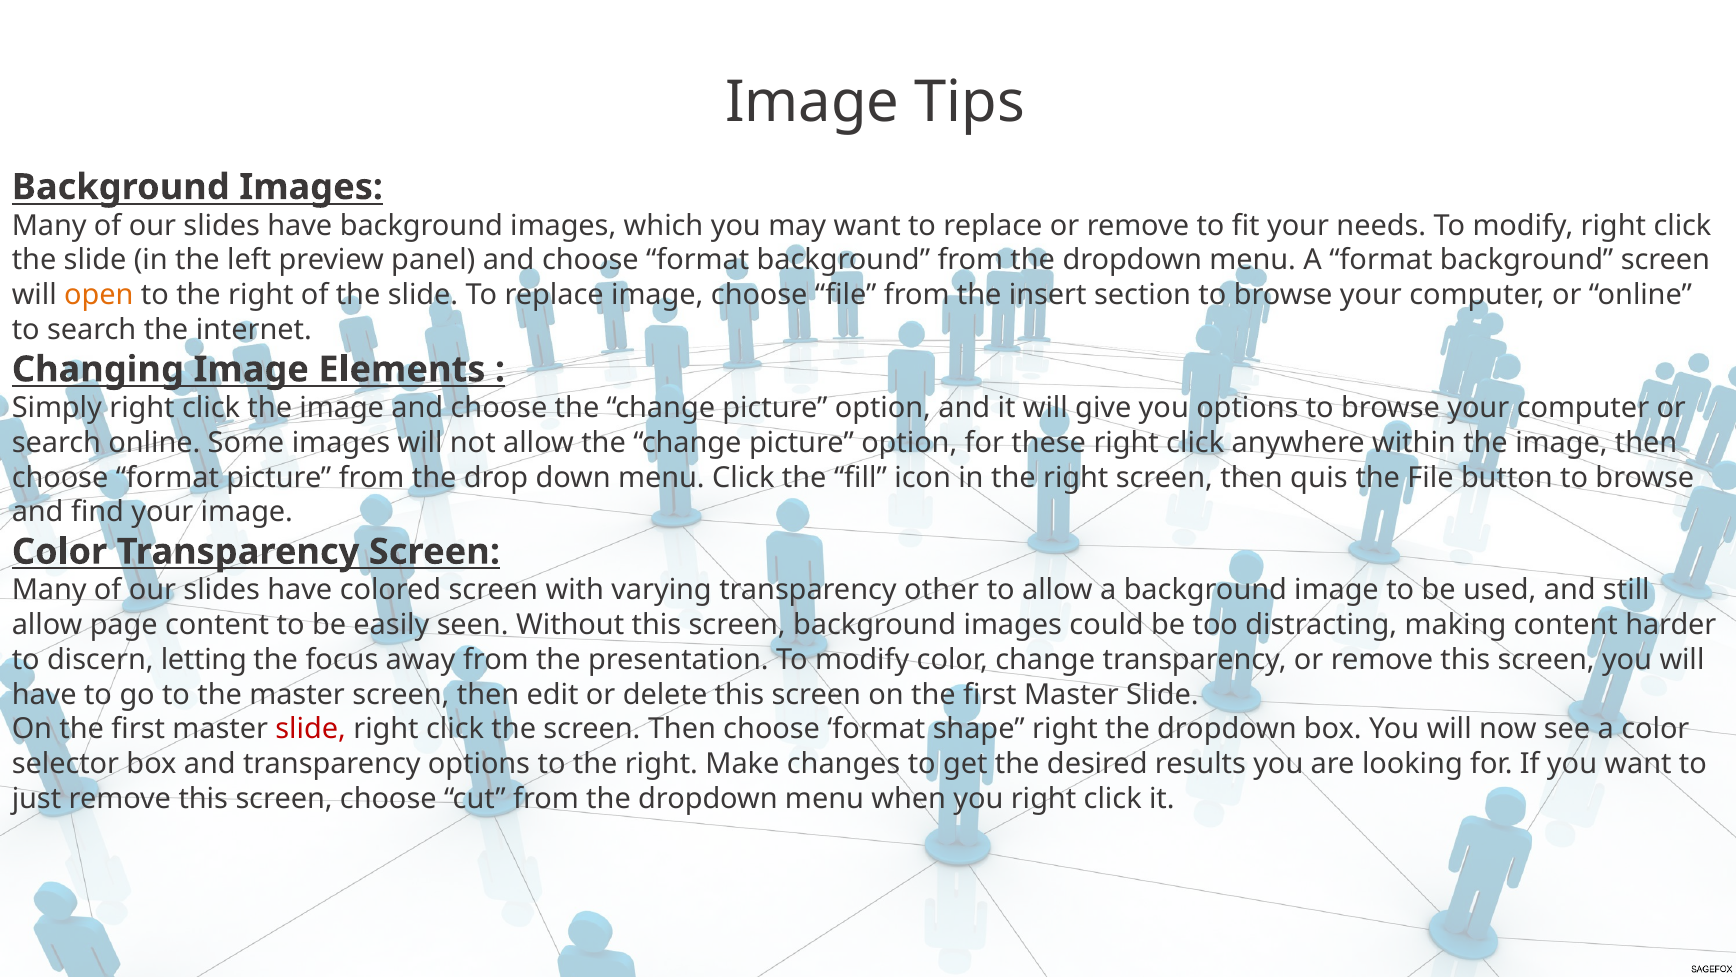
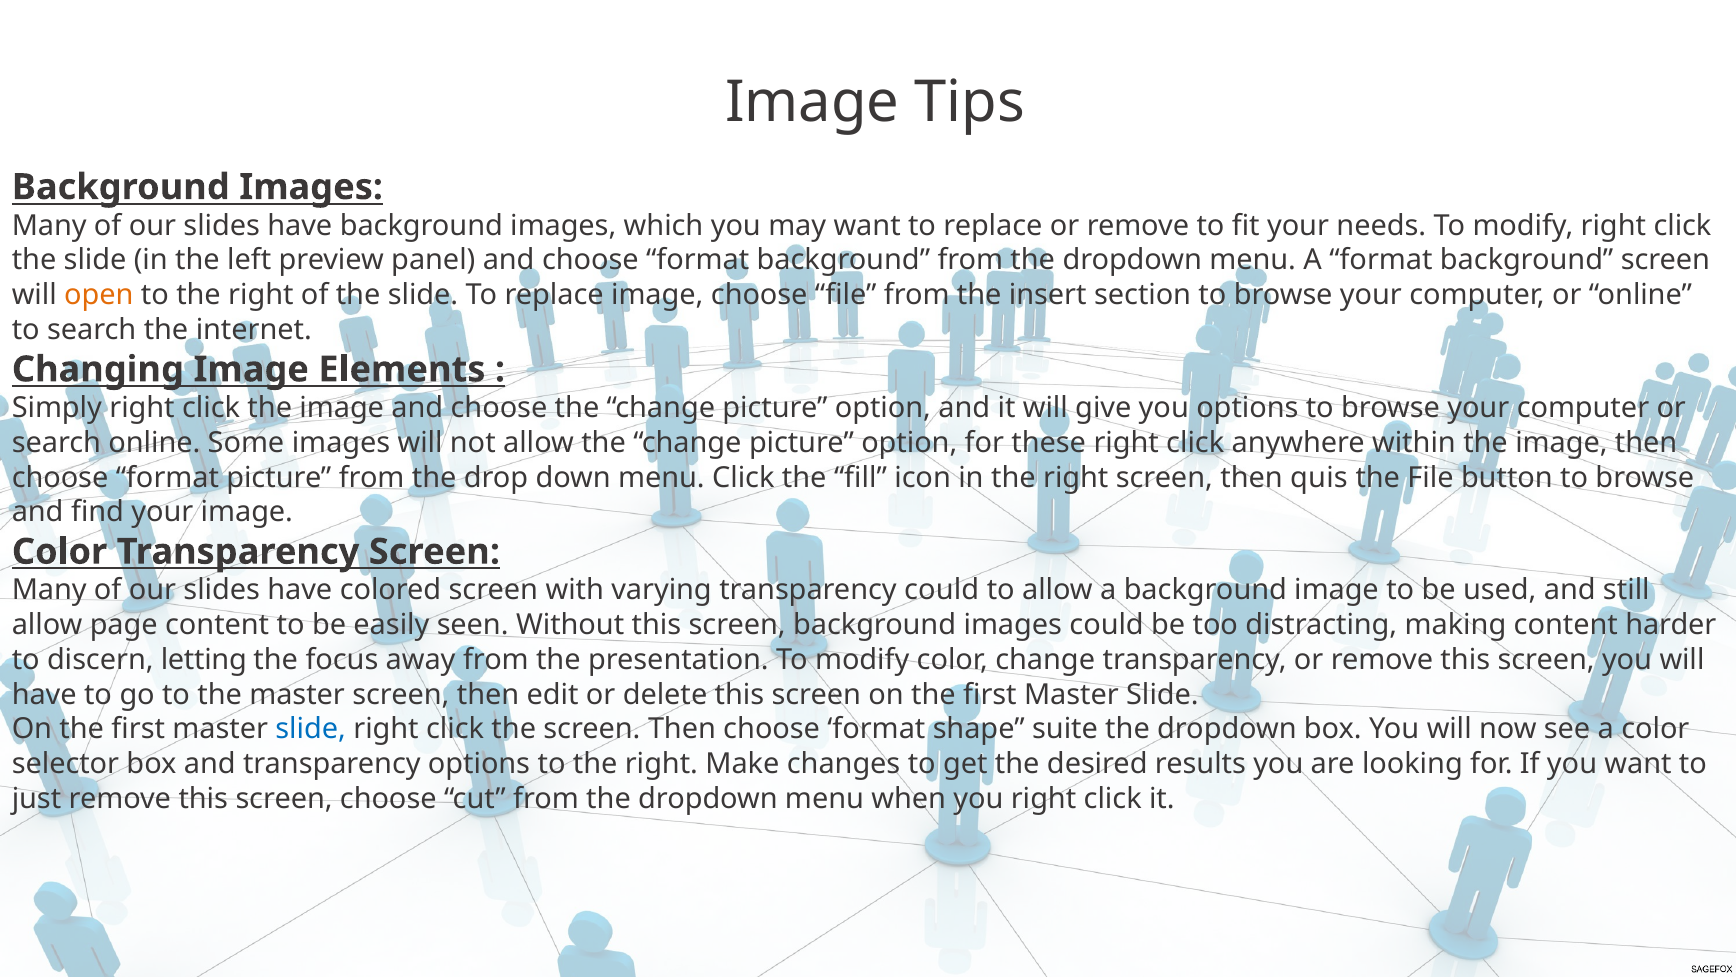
transparency other: other -> could (942, 590)
slide colour: red -> blue (311, 729)
shape right: right -> suite (1065, 729)
